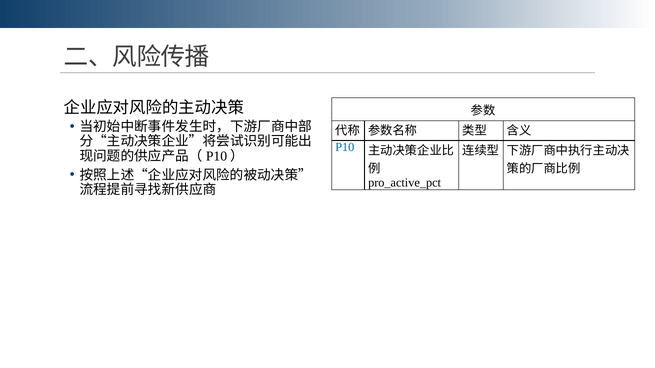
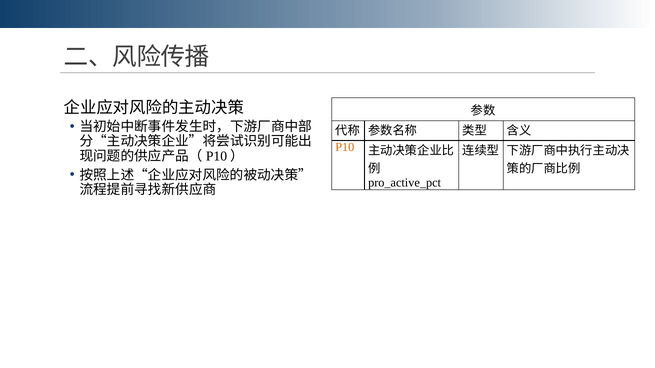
P10 colour: blue -> orange (345, 148)
